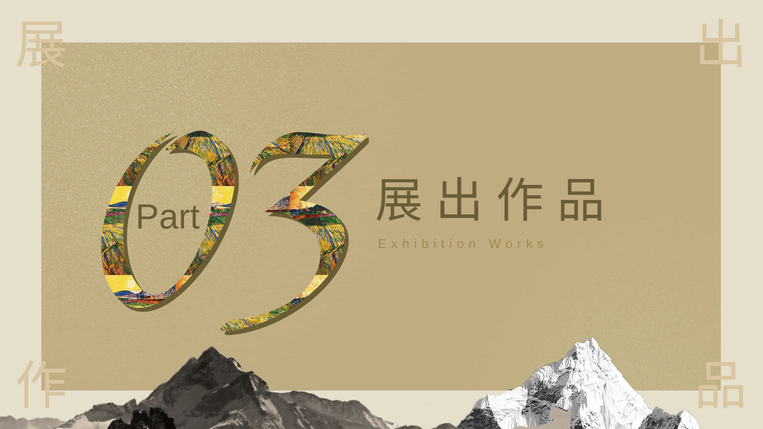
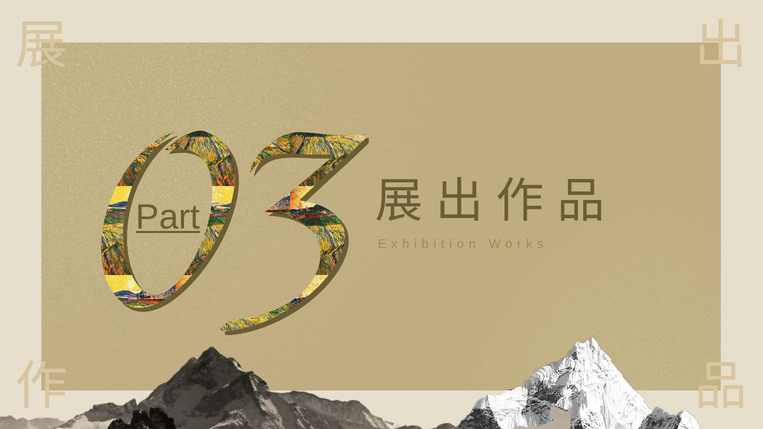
Part underline: none -> present (168, 217)
